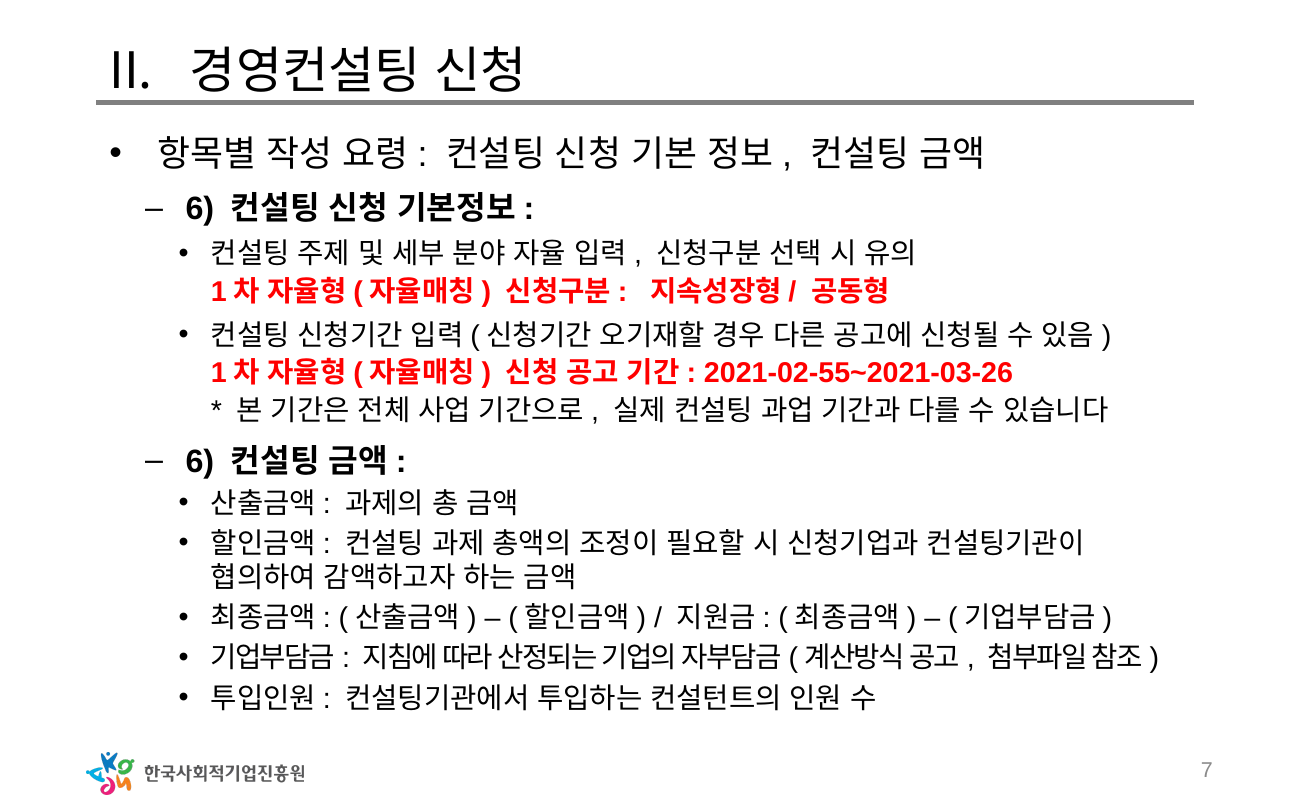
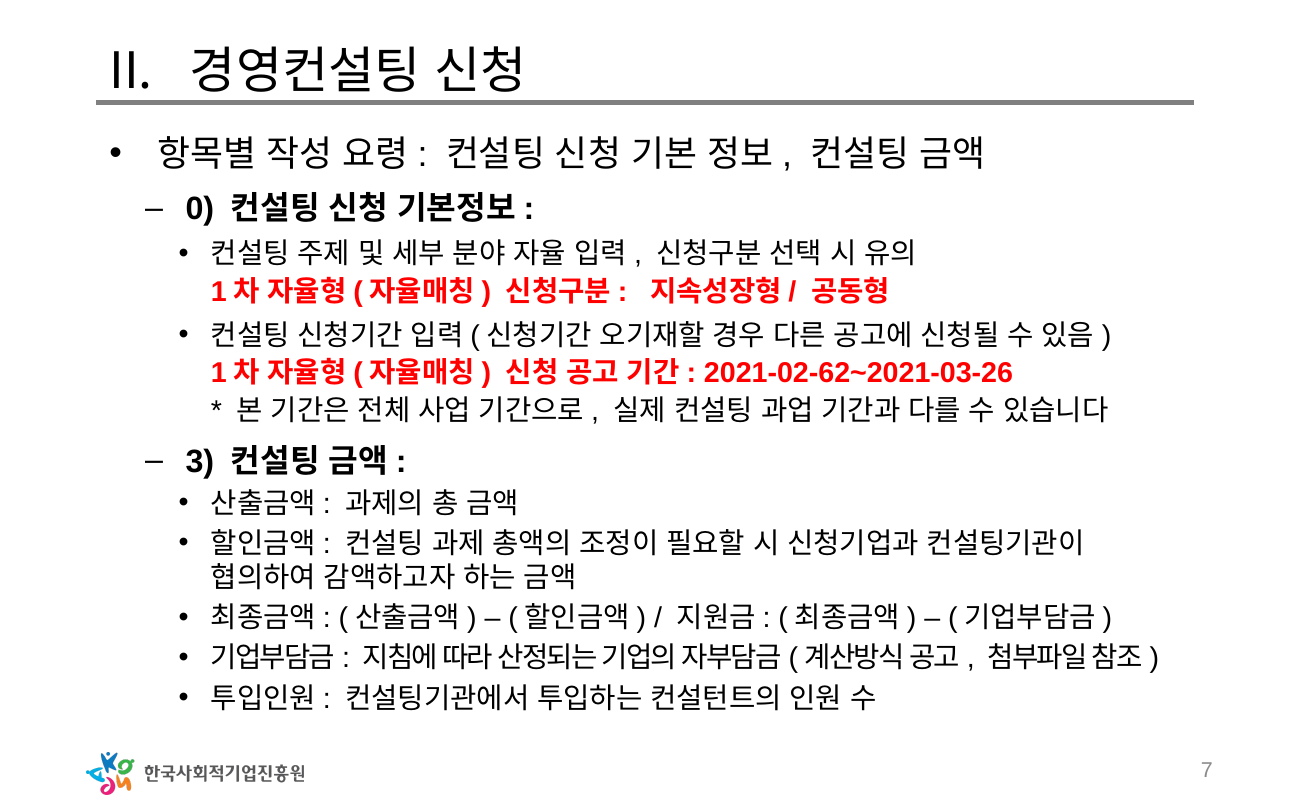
6: 6 -> 0 (200, 209)
2021-02-55~2021-03-26: 2021-02-55~2021-03-26 -> 2021-02-62~2021-03-26 (859, 373)
6: 6 -> 3 (200, 462)
